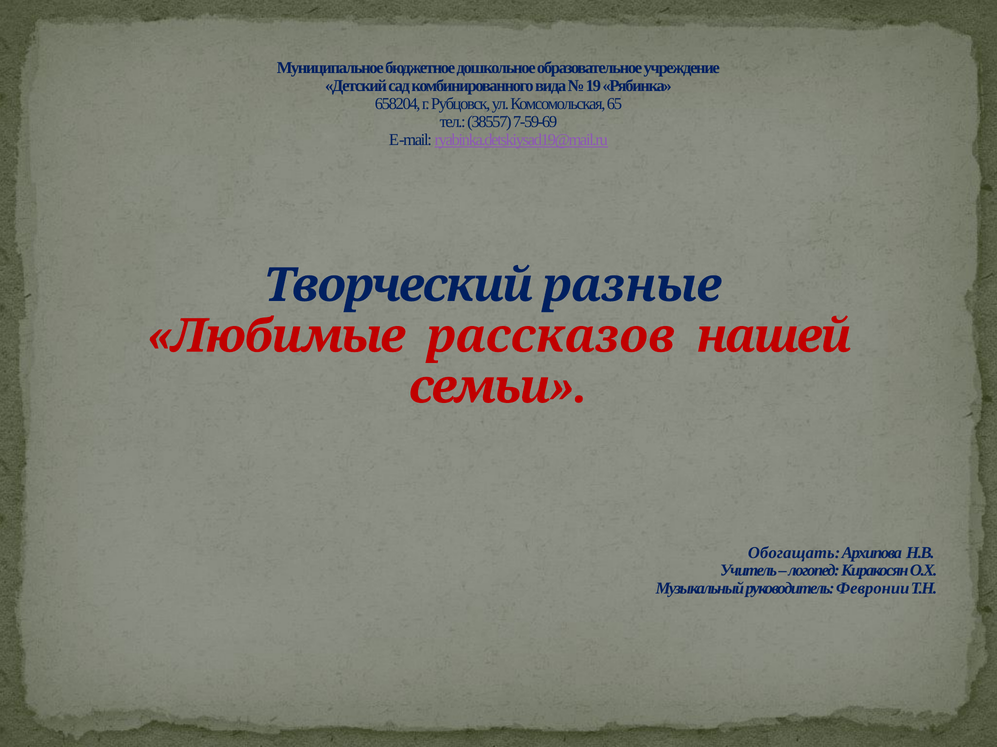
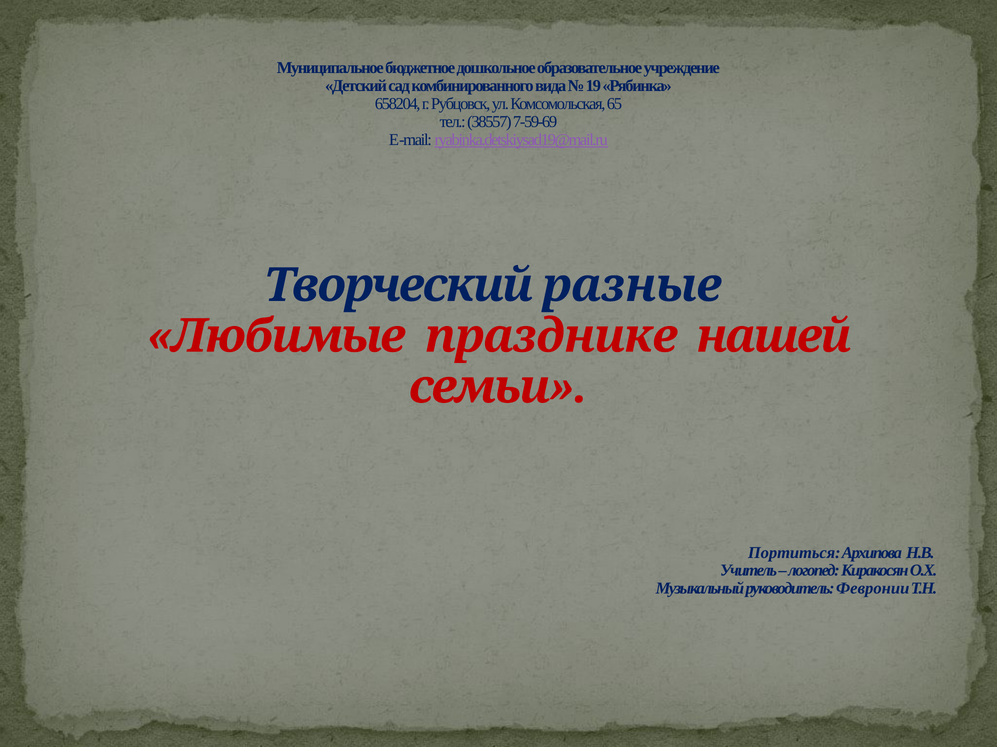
рассказов: рассказов -> празднике (551, 337)
Обогащать: Обогащать -> Портиться (794, 553)
